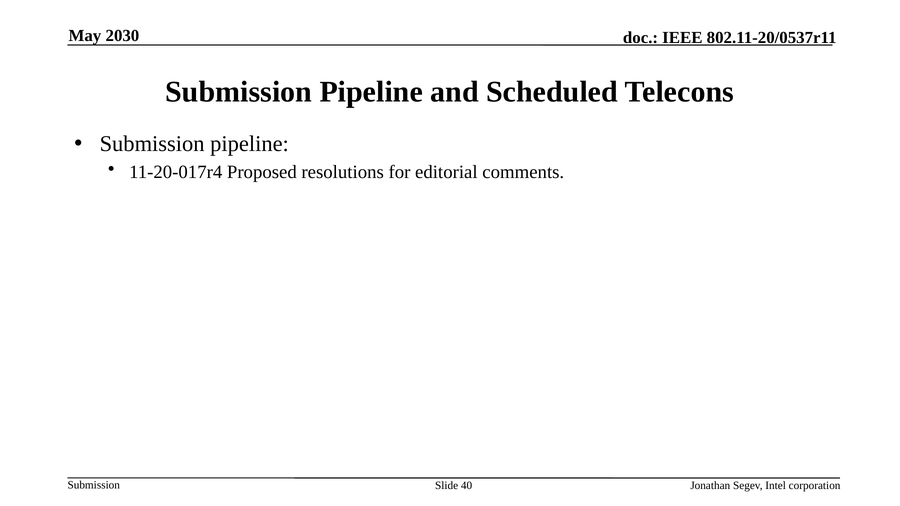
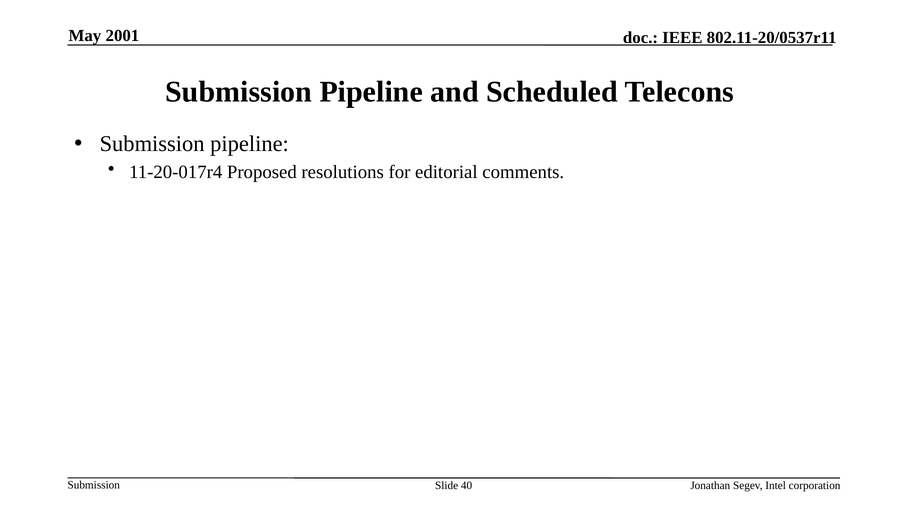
2030: 2030 -> 2001 (122, 36)
